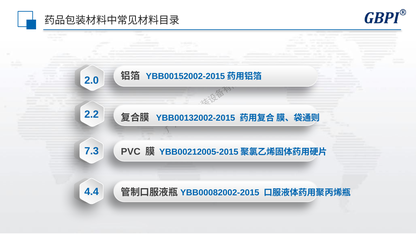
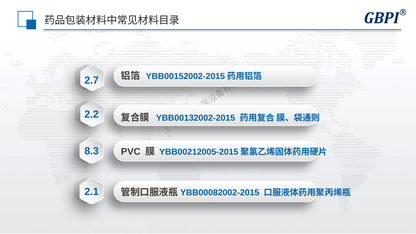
2.0: 2.0 -> 2.7 (92, 80)
7.3: 7.3 -> 8.3 (92, 151)
4.4: 4.4 -> 2.1 (92, 192)
